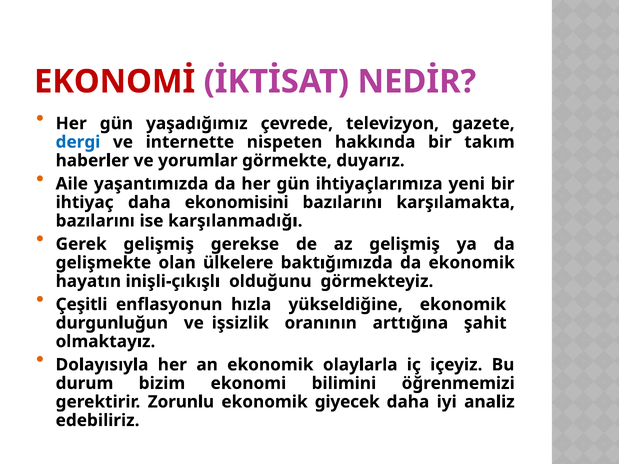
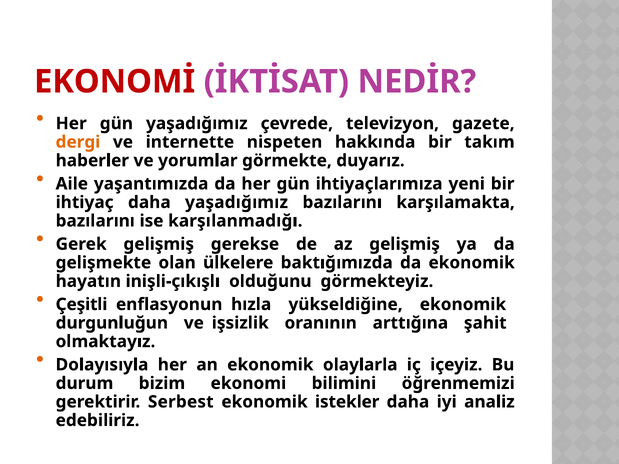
dergi colour: blue -> orange (78, 142)
daha ekonomisini: ekonomisini -> yaşadığımız (237, 202)
Zorunlu: Zorunlu -> Serbest (181, 402)
giyecek: giyecek -> istekler (347, 402)
